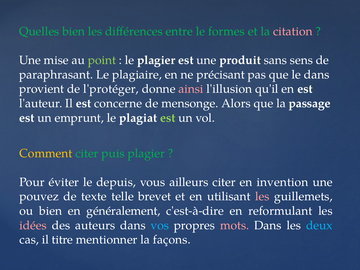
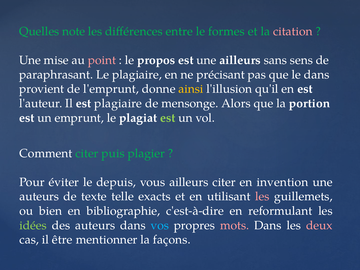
Quelles bien: bien -> note (74, 31)
point colour: light green -> pink (102, 60)
le plagier: plagier -> propos (156, 60)
une produit: produit -> ailleurs (240, 60)
l'protéger: l'protéger -> l'emprunt (111, 89)
ainsi colour: pink -> yellow (191, 89)
est concerne: concerne -> plagiaire (118, 103)
passage: passage -> portion (310, 103)
Comment colour: yellow -> white (46, 153)
pouvez: pouvez -> auteurs (39, 197)
brevet: brevet -> exacts (155, 197)
généralement: généralement -> bibliographie (123, 211)
idées colour: pink -> light green (33, 225)
deux colour: light blue -> pink (319, 225)
titre: titre -> être (62, 240)
